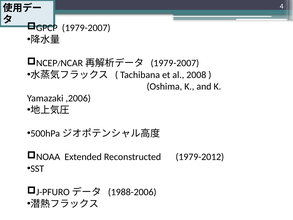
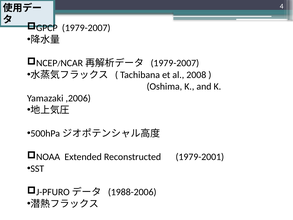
1979-2012: 1979-2012 -> 1979-2001 (200, 157)
